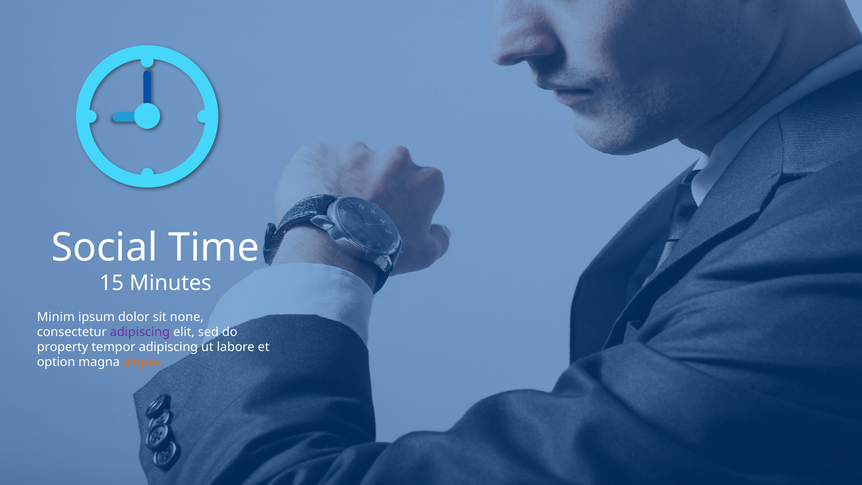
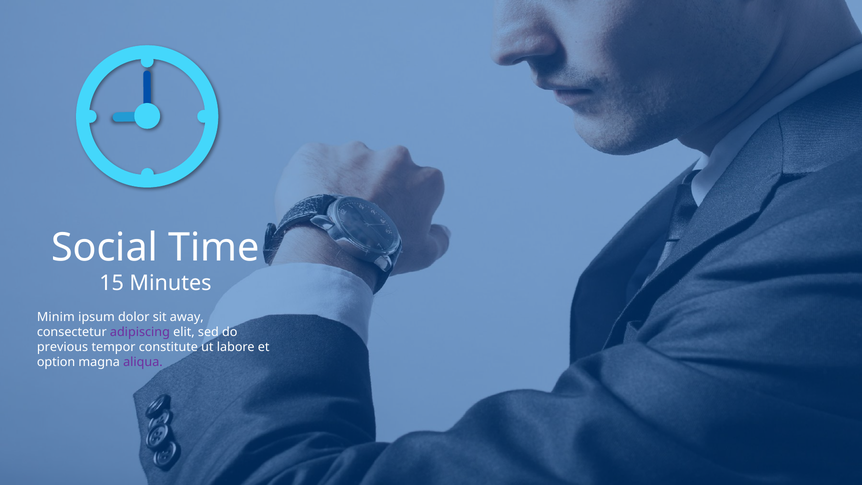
none: none -> away (187, 317)
property: property -> previous (63, 347)
tempor adipiscing: adipiscing -> constitute (168, 347)
aliqua colour: orange -> purple (143, 362)
